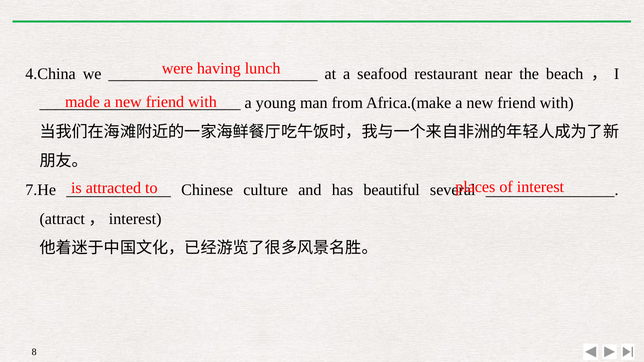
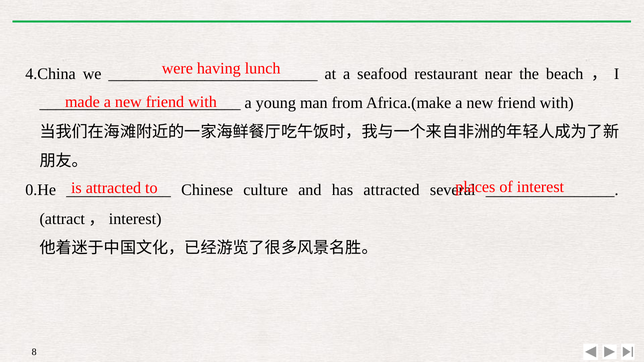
7.He: 7.He -> 0.He (41, 190)
has beautiful: beautiful -> attracted (392, 190)
